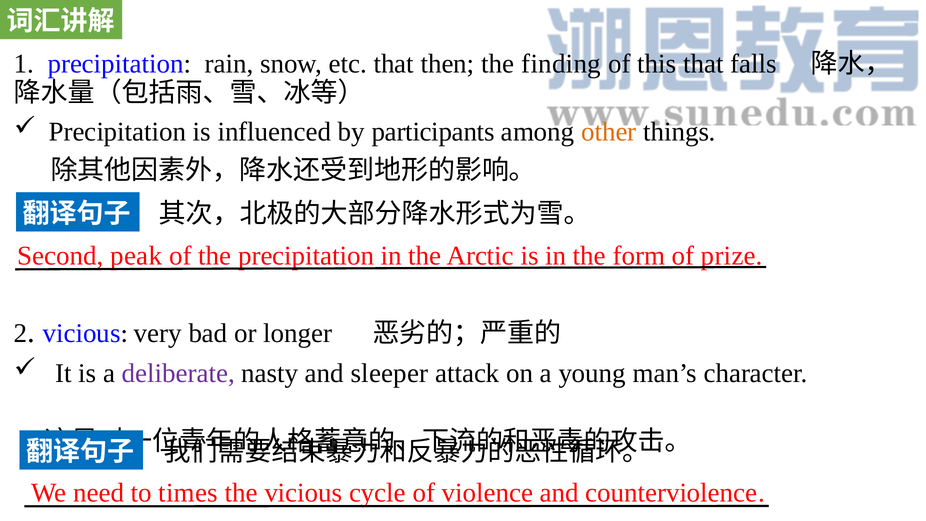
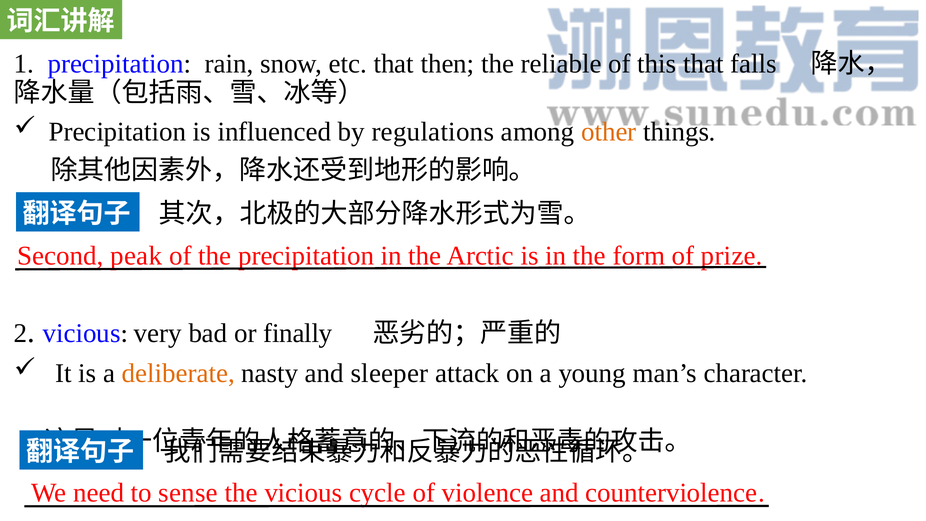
finding: finding -> reliable (561, 64)
participants: participants -> regulations (433, 132)
longer: longer -> finally (298, 333)
deliberate colour: purple -> orange (178, 373)
times: times -> sense (188, 493)
